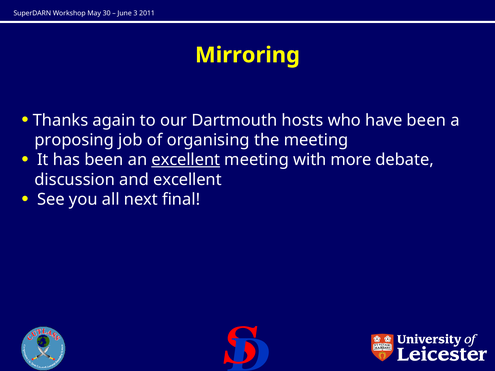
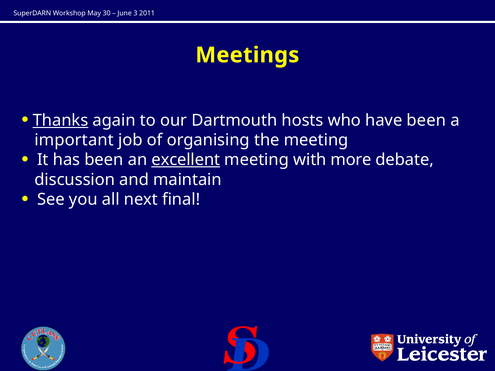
Mirroring: Mirroring -> Meetings (247, 55)
Thanks underline: none -> present (61, 120)
proposing: proposing -> important (74, 140)
and excellent: excellent -> maintain (187, 180)
